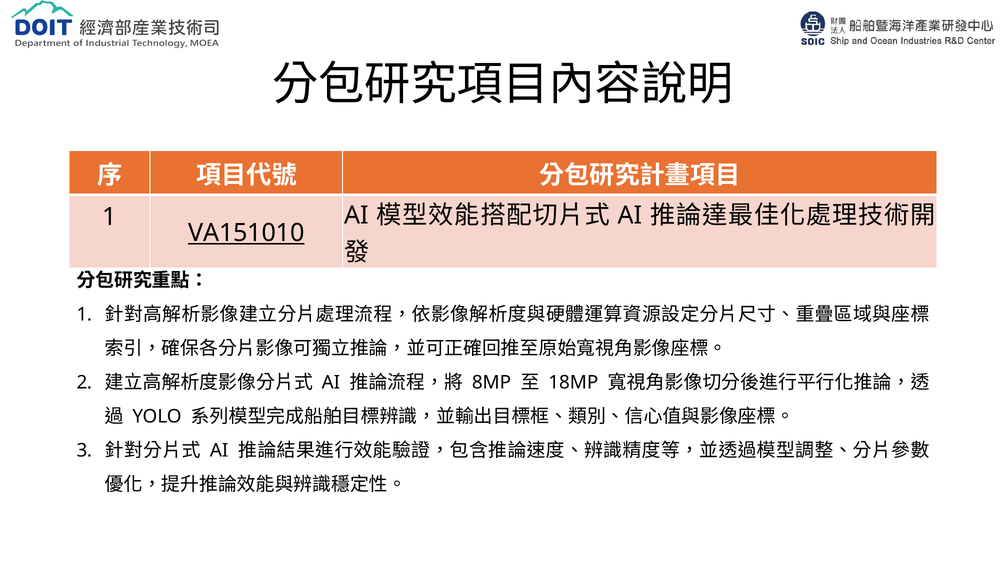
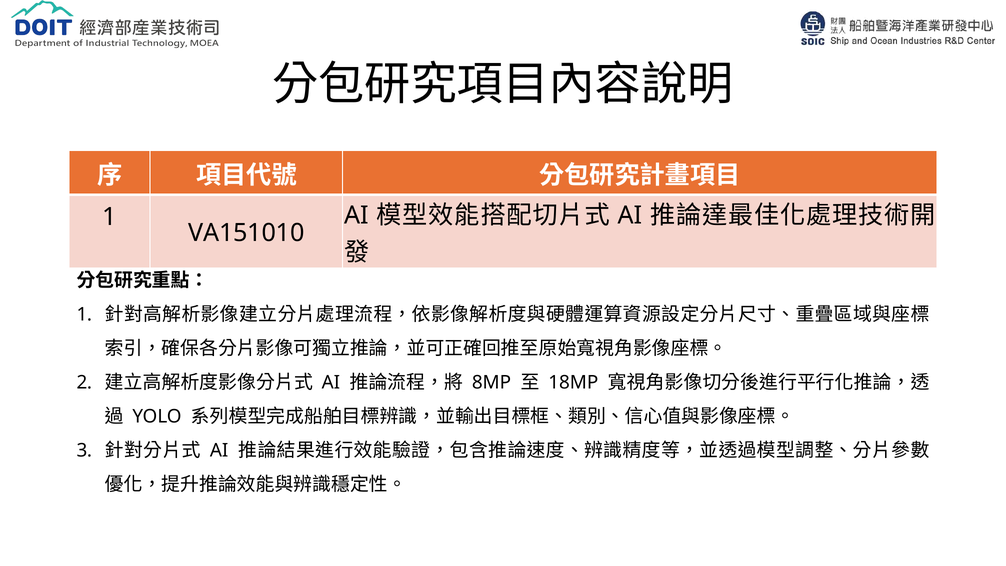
VA151010 underline: present -> none (246, 233)
